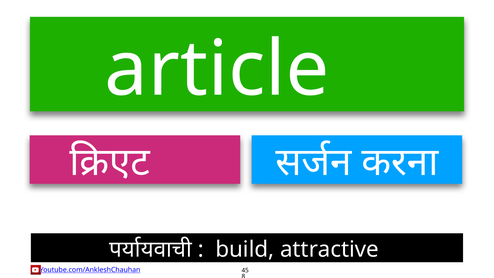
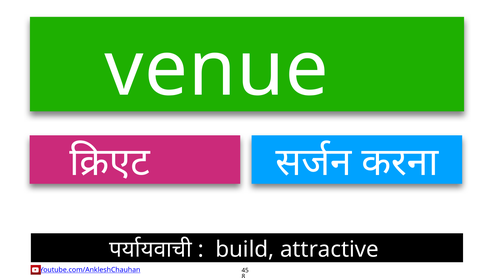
article: article -> venue (217, 69)
